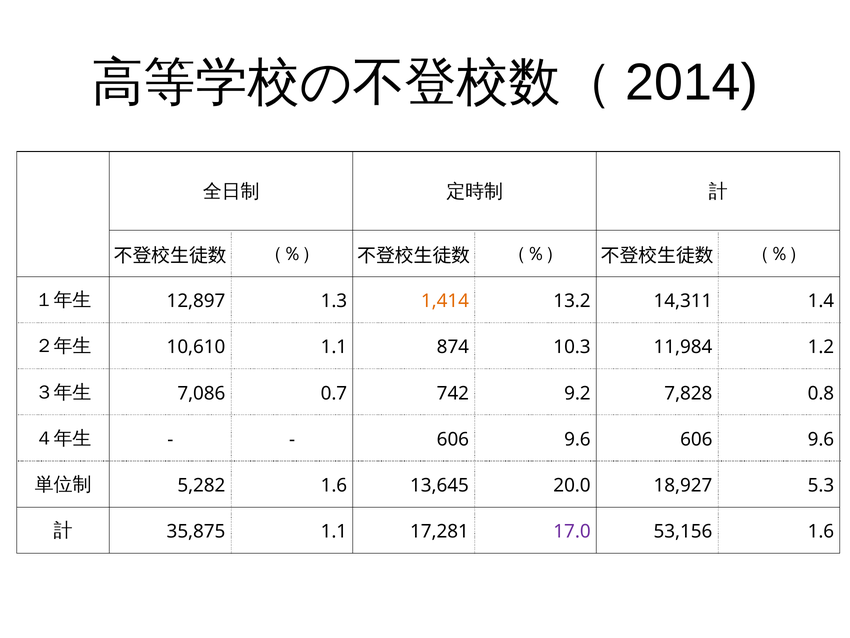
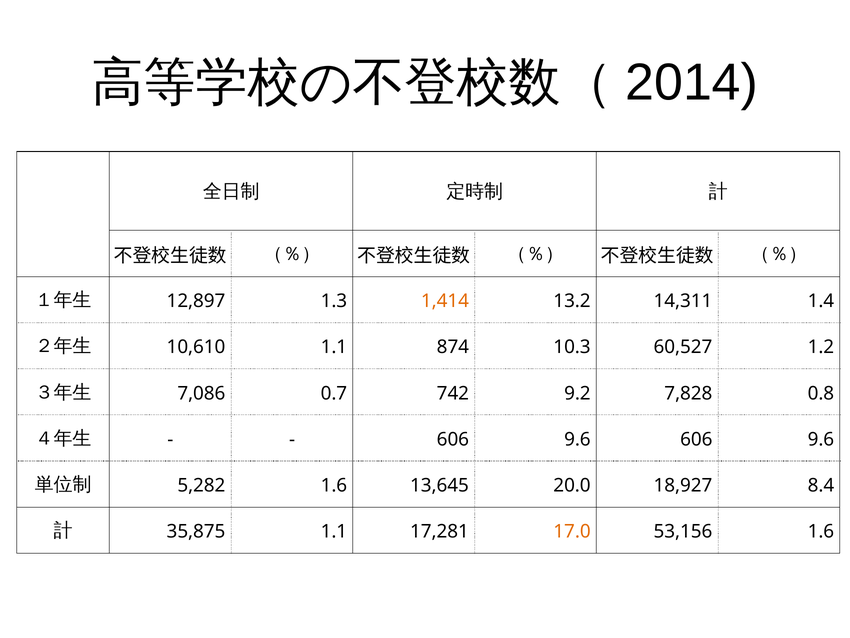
11,984: 11,984 -> 60,527 (683, 347)
5.3: 5.3 -> 8.4 (821, 485)
17.0 colour: purple -> orange (572, 531)
